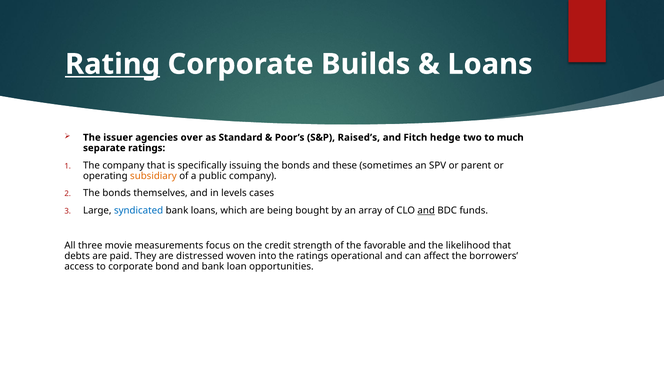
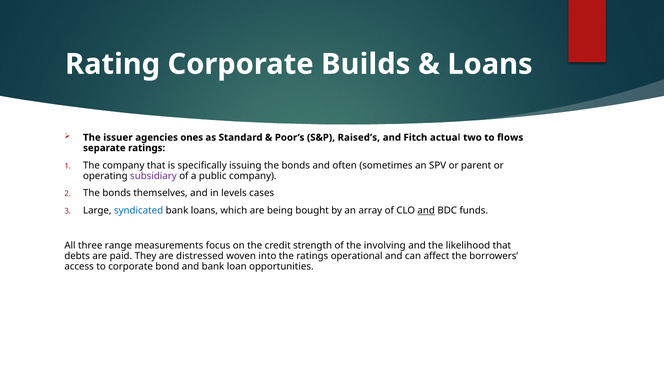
Rating underline: present -> none (113, 64)
over: over -> ones (192, 138)
hedge: hedge -> actual (445, 138)
much: much -> flows (510, 138)
these: these -> often (345, 166)
subsidiary colour: orange -> purple (153, 176)
movie: movie -> range (118, 246)
favorable: favorable -> involving (385, 246)
